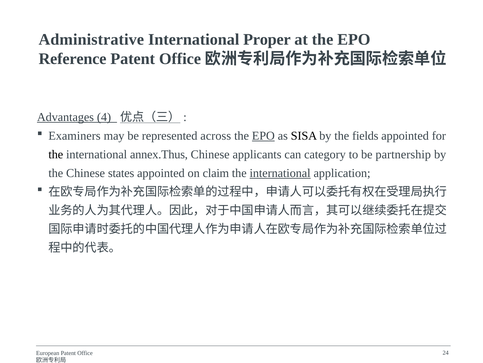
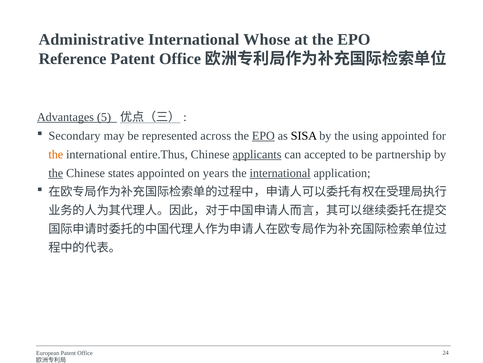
Proper: Proper -> Whose (267, 39)
4: 4 -> 5 (104, 117)
Examiners: Examiners -> Secondary (74, 135)
fields: fields -> using (365, 135)
the colour: black -> orange (56, 154)
annex.Thus: annex.Thus -> entire.Thus (159, 154)
applicants underline: none -> present (257, 154)
category: category -> accepted (325, 154)
the underline: none -> present (56, 173)
claim: claim -> years (216, 173)
